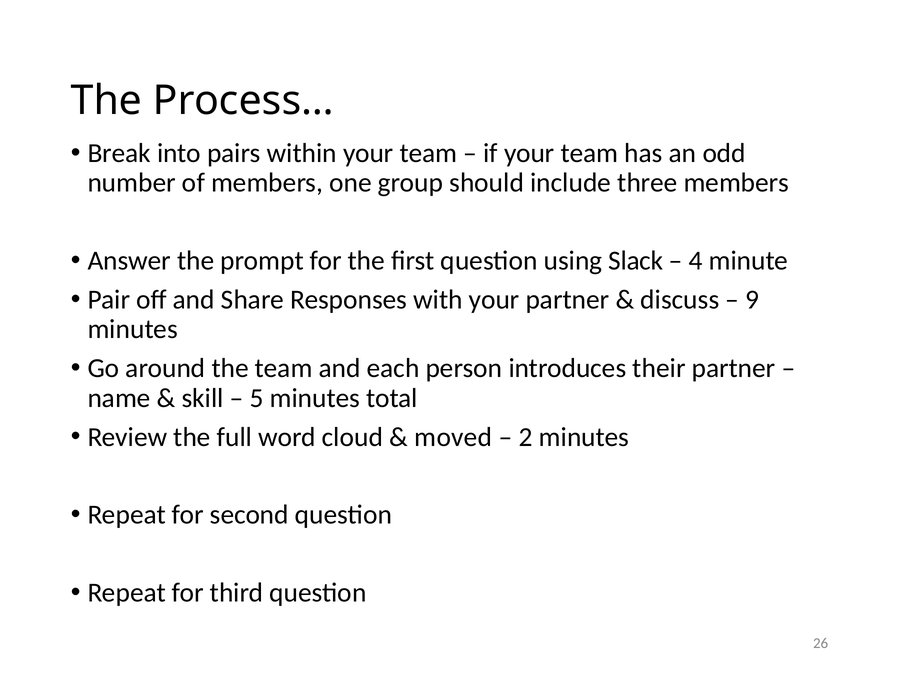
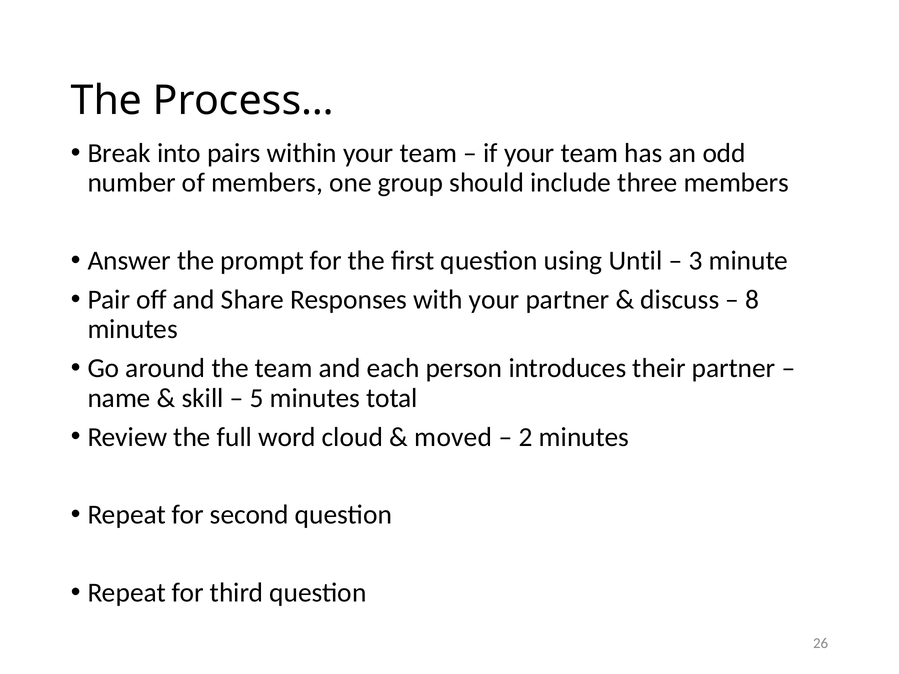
Slack: Slack -> Until (636, 261)
4: 4 -> 3 (696, 261)
9: 9 -> 8 (752, 300)
